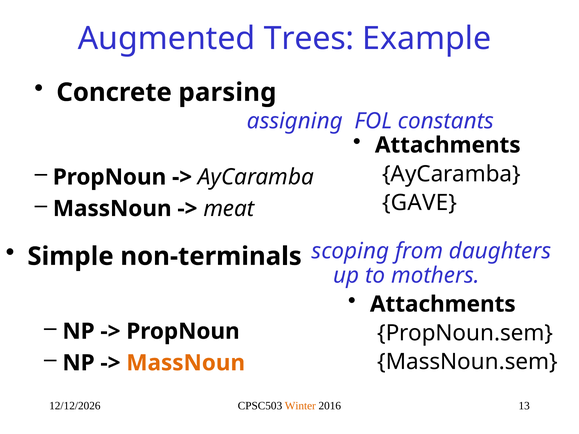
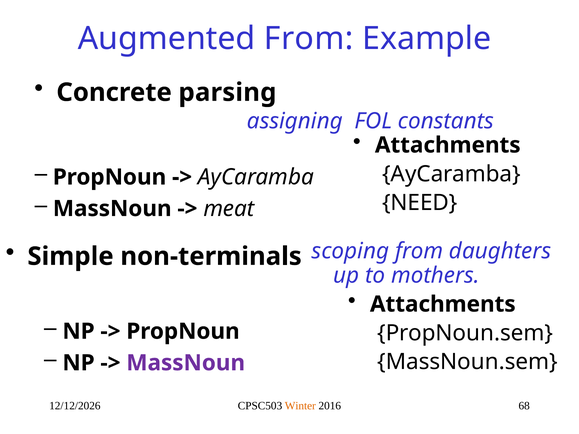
Augmented Trees: Trees -> From (309, 38)
GAVE: GAVE -> NEED (420, 203)
MassNoun colour: orange -> purple (186, 363)
13: 13 -> 68 (524, 406)
